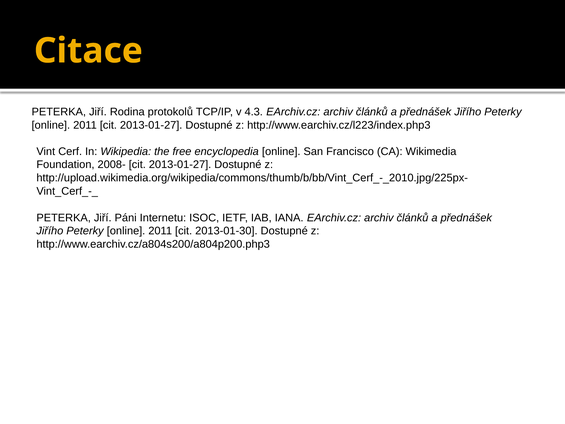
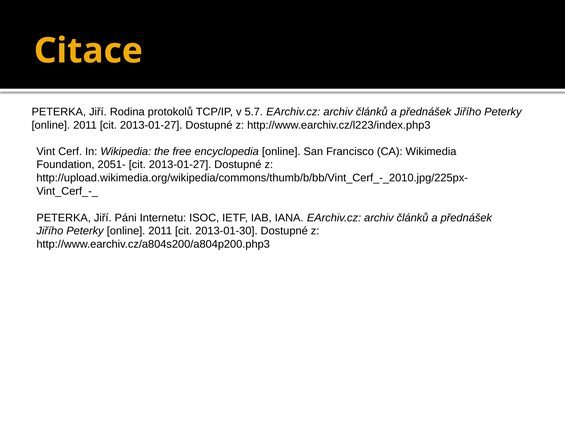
4.3: 4.3 -> 5.7 (254, 112)
2008-: 2008- -> 2051- (112, 165)
